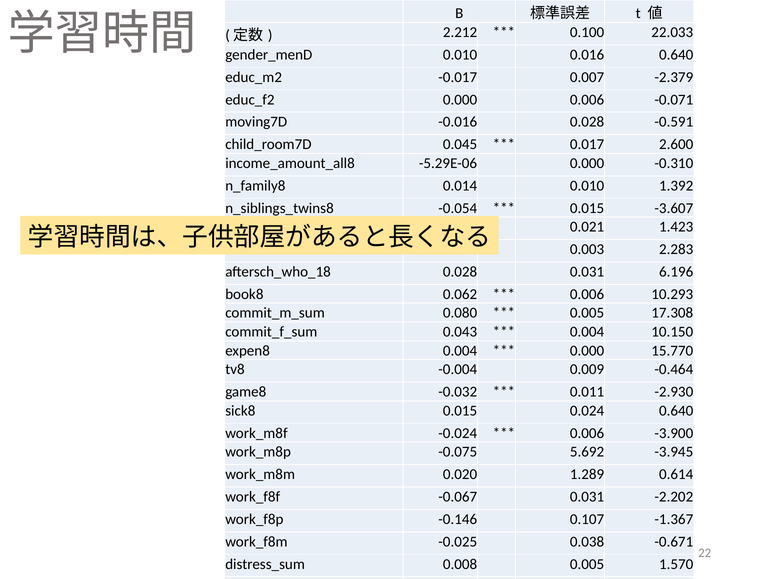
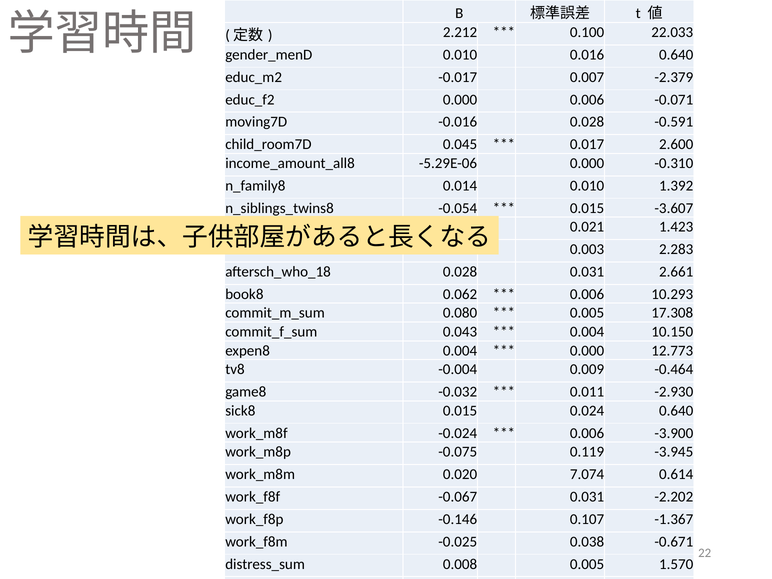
6.196: 6.196 -> 2.661 (676, 272)
15.770: 15.770 -> 12.773 (672, 351)
5.692: 5.692 -> 0.119 (587, 452)
1.289: 1.289 -> 7.074 (587, 474)
